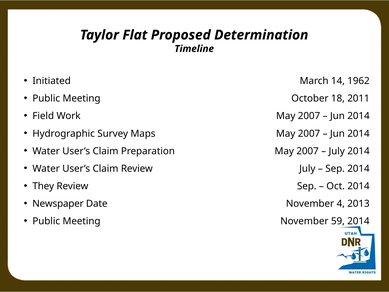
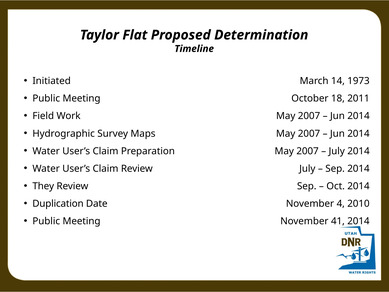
1962: 1962 -> 1973 (358, 81)
Newspaper: Newspaper -> Duplication (58, 203)
2013: 2013 -> 2010 (358, 203)
59: 59 -> 41 (338, 221)
